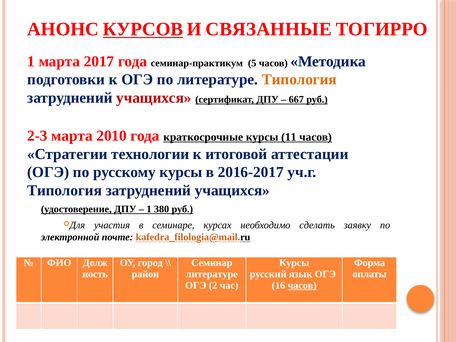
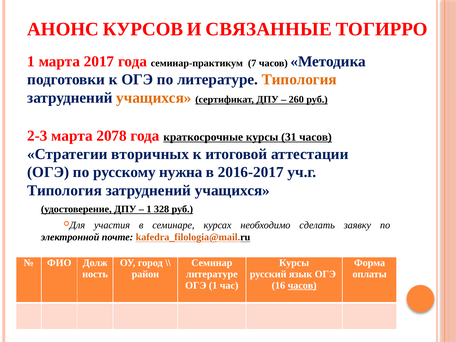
КУРСОВ underline: present -> none (143, 29)
5: 5 -> 7 (252, 63)
учащихся colour: red -> orange (154, 98)
667: 667 -> 260 (296, 99)
2010: 2010 -> 2078 (112, 136)
11: 11 -> 31 (289, 137)
технологии: технологии -> вторичных (150, 154)
русскому курсы: курсы -> нужна (181, 172)
380: 380 -> 328 (162, 209)
ОГЭ 2: 2 -> 1 (213, 285)
